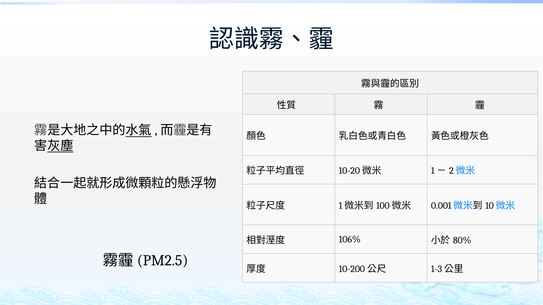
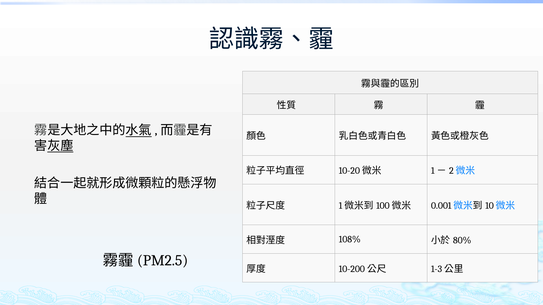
106%: 106% -> 108% (350, 240)
